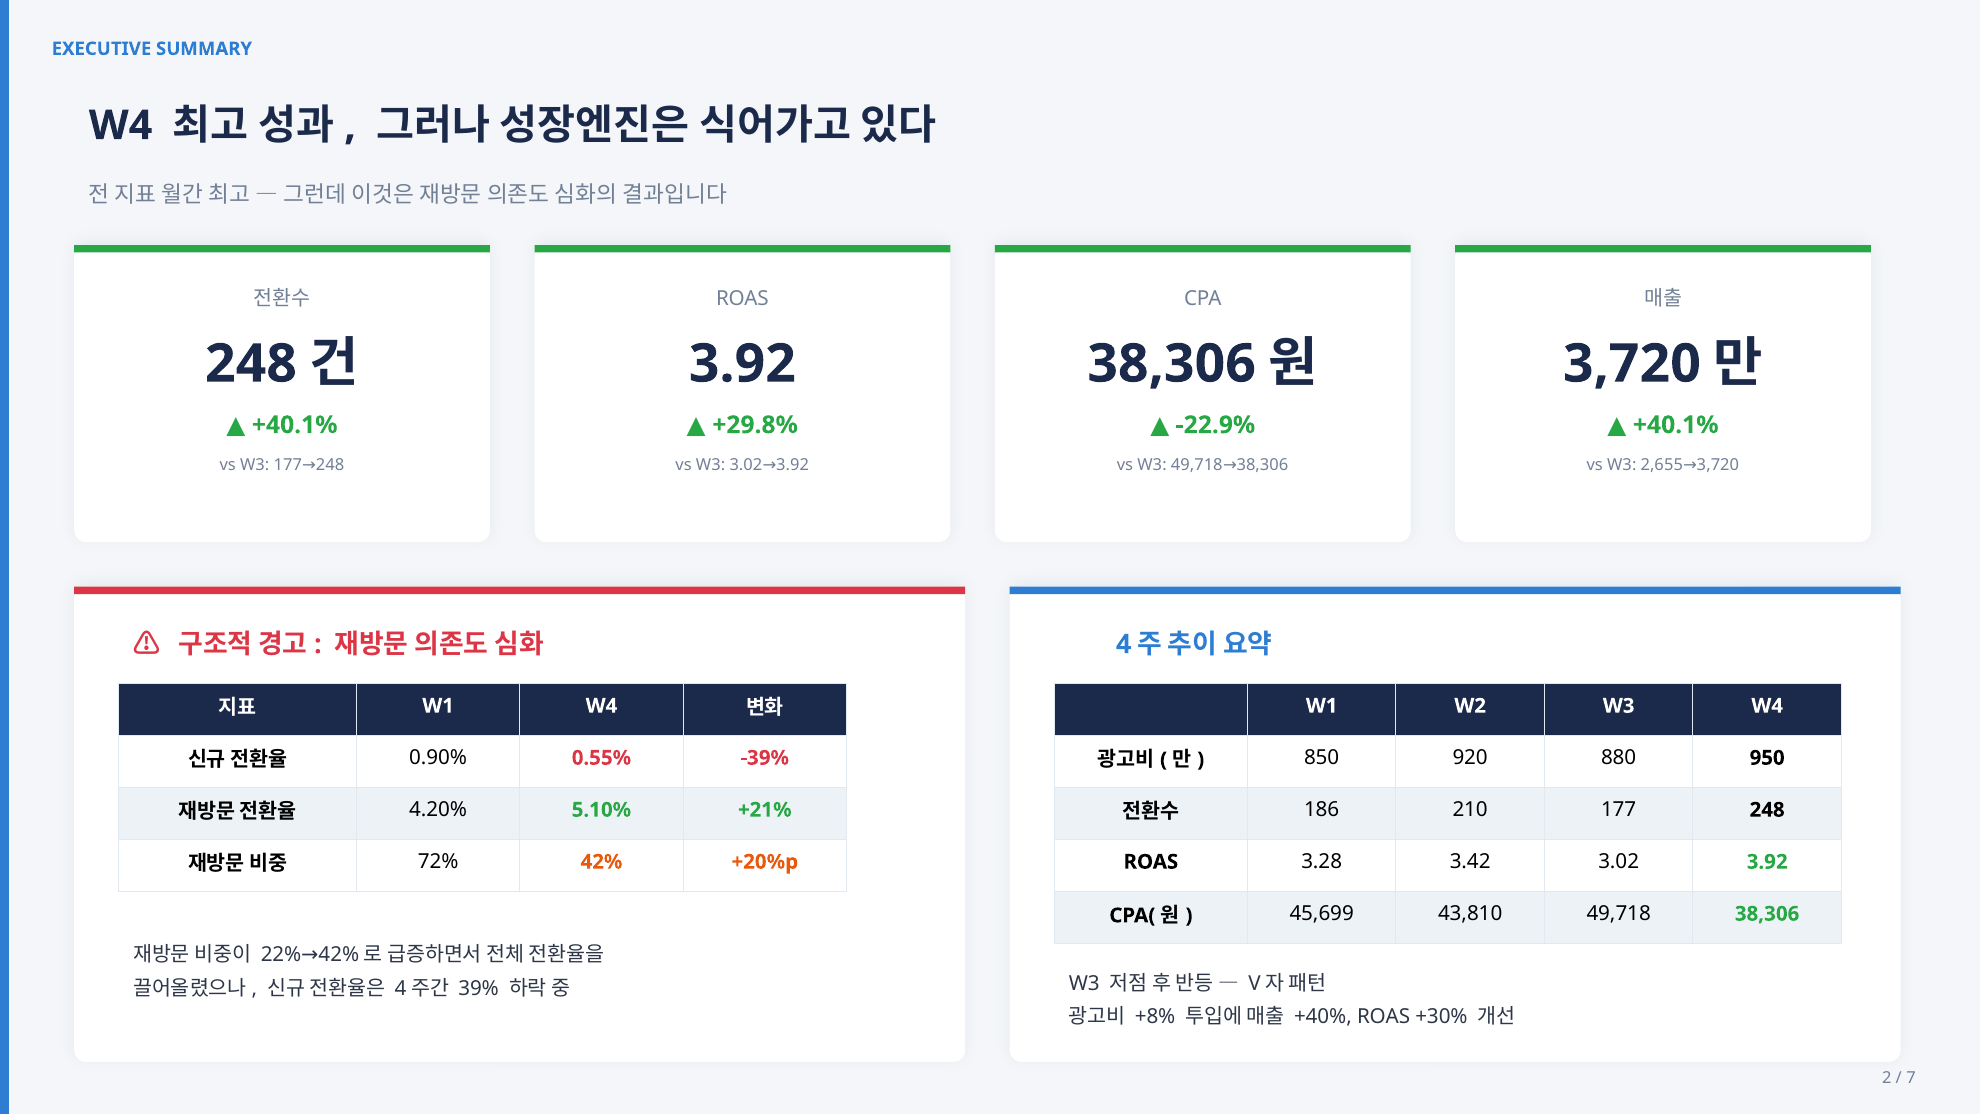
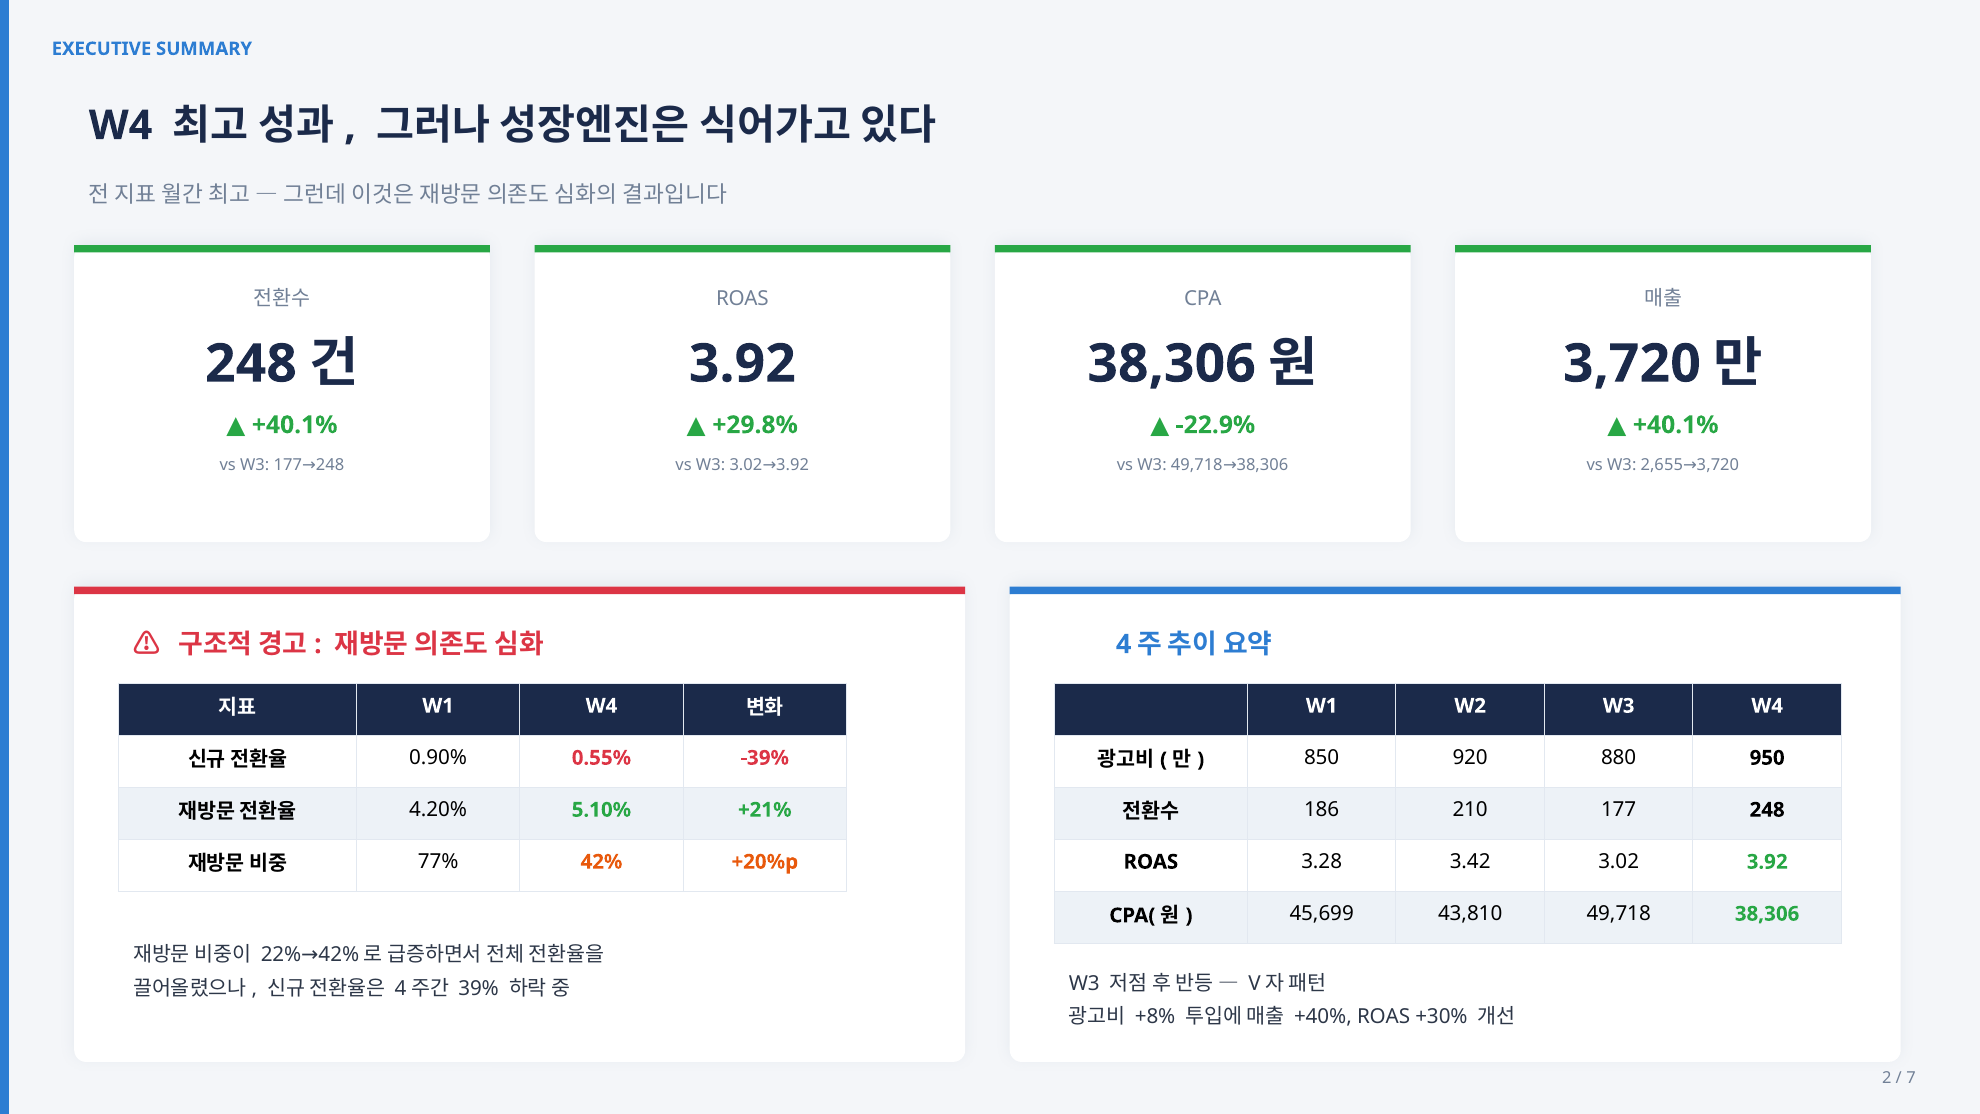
72%: 72% -> 77% (438, 862)
